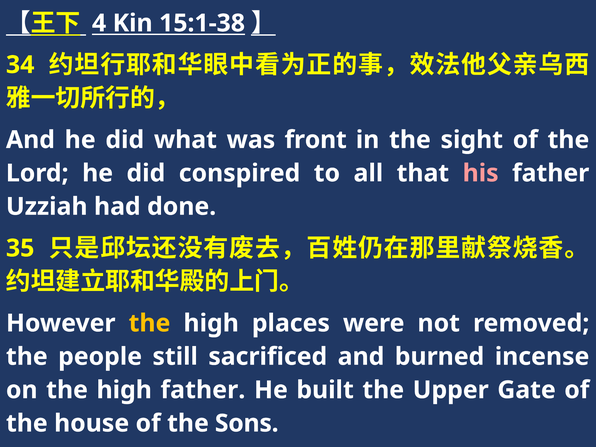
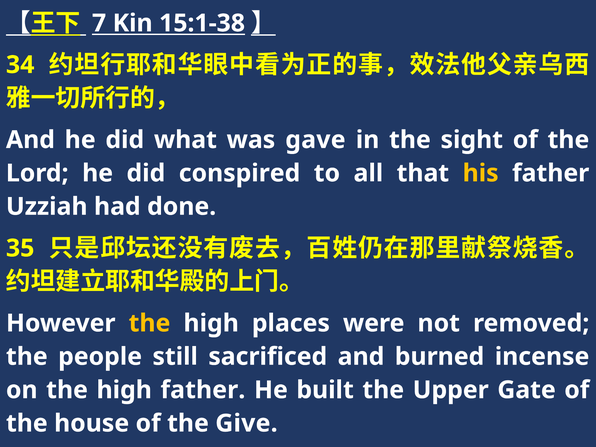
4: 4 -> 7 (99, 23)
front: front -> gave (315, 140)
his colour: pink -> yellow (481, 173)
Sons: Sons -> Give (246, 423)
